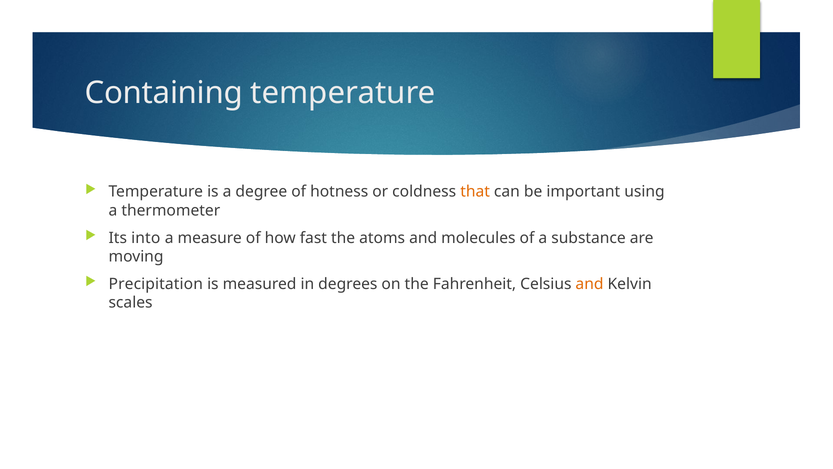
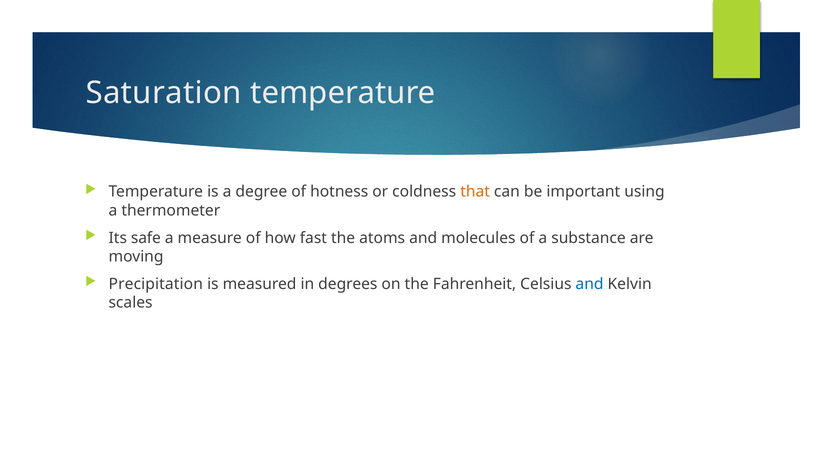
Containing: Containing -> Saturation (164, 93)
into: into -> safe (146, 238)
and colour: orange -> blue (590, 284)
